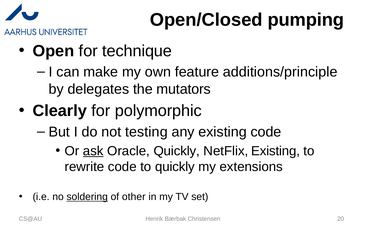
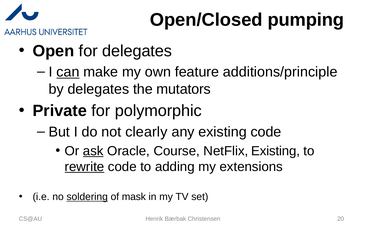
for technique: technique -> delegates (137, 51)
can underline: none -> present (68, 72)
Clearly: Clearly -> Private (60, 111)
testing: testing -> clearly (146, 132)
Oracle Quickly: Quickly -> Course (177, 151)
rewrite underline: none -> present (84, 167)
to quickly: quickly -> adding (175, 167)
other: other -> mask (134, 197)
